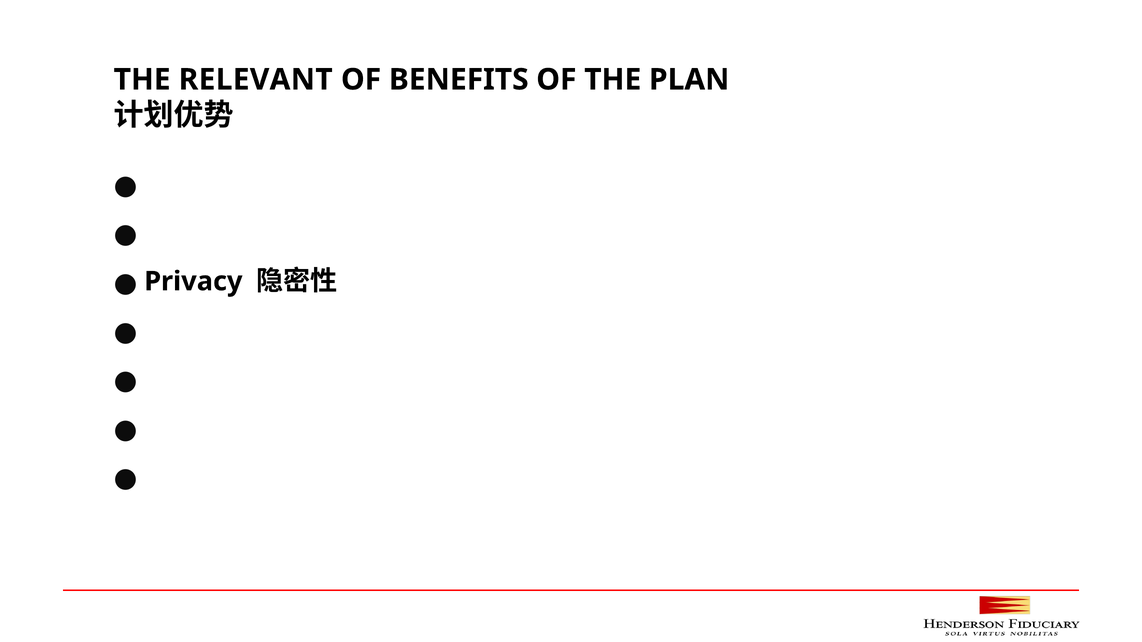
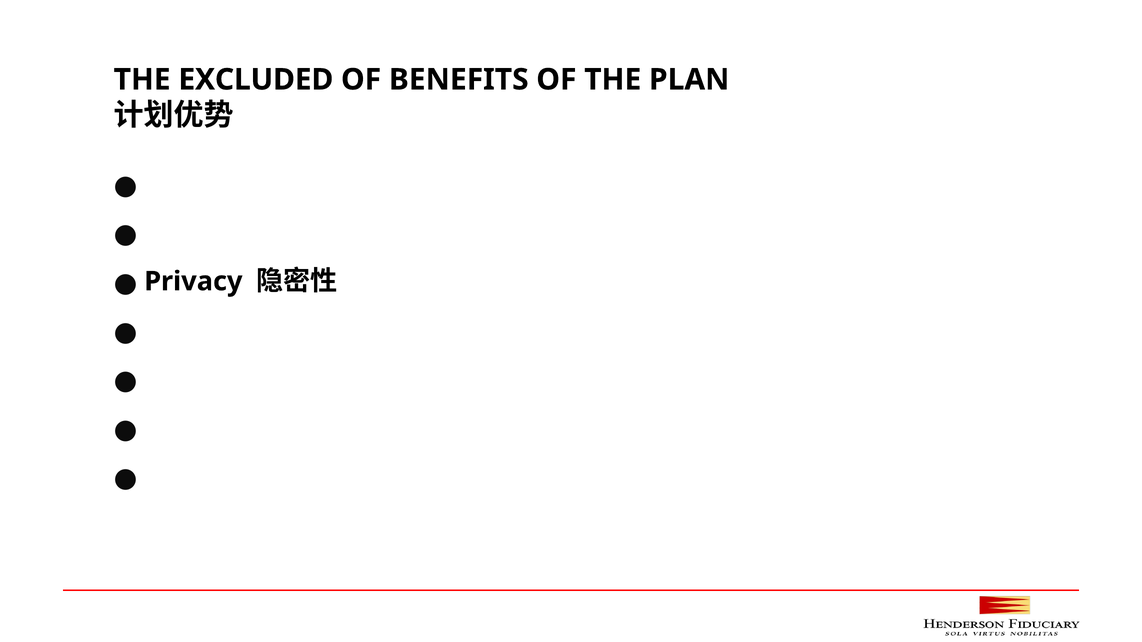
RELEVANT: RELEVANT -> EXCLUDED (256, 80)
